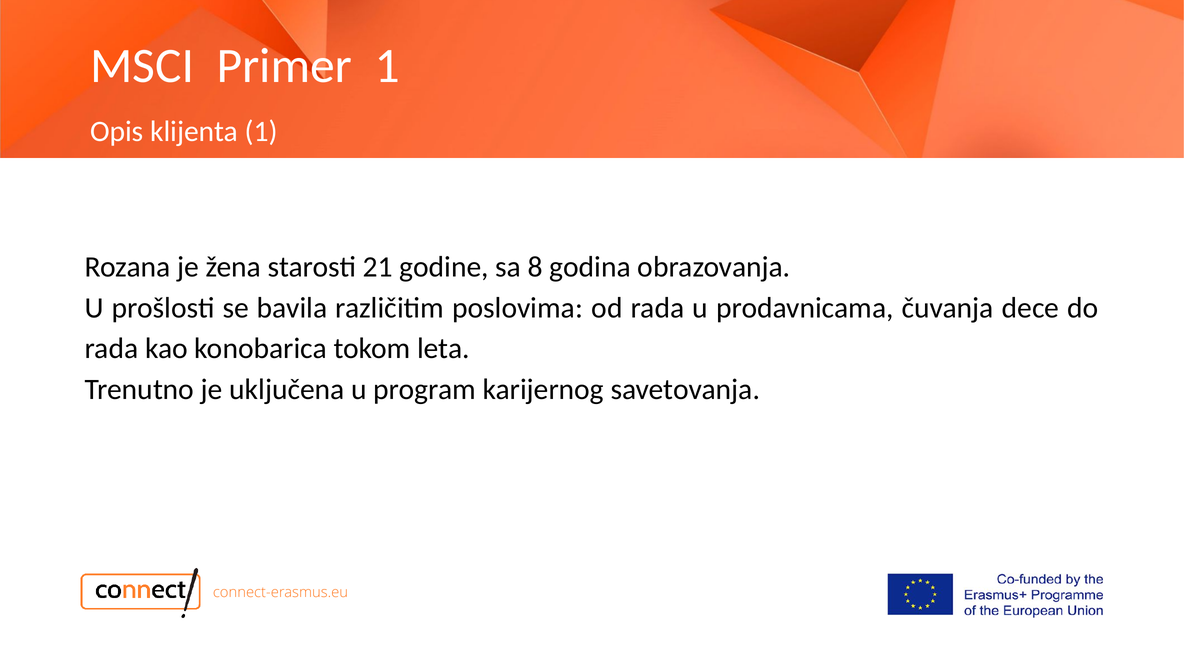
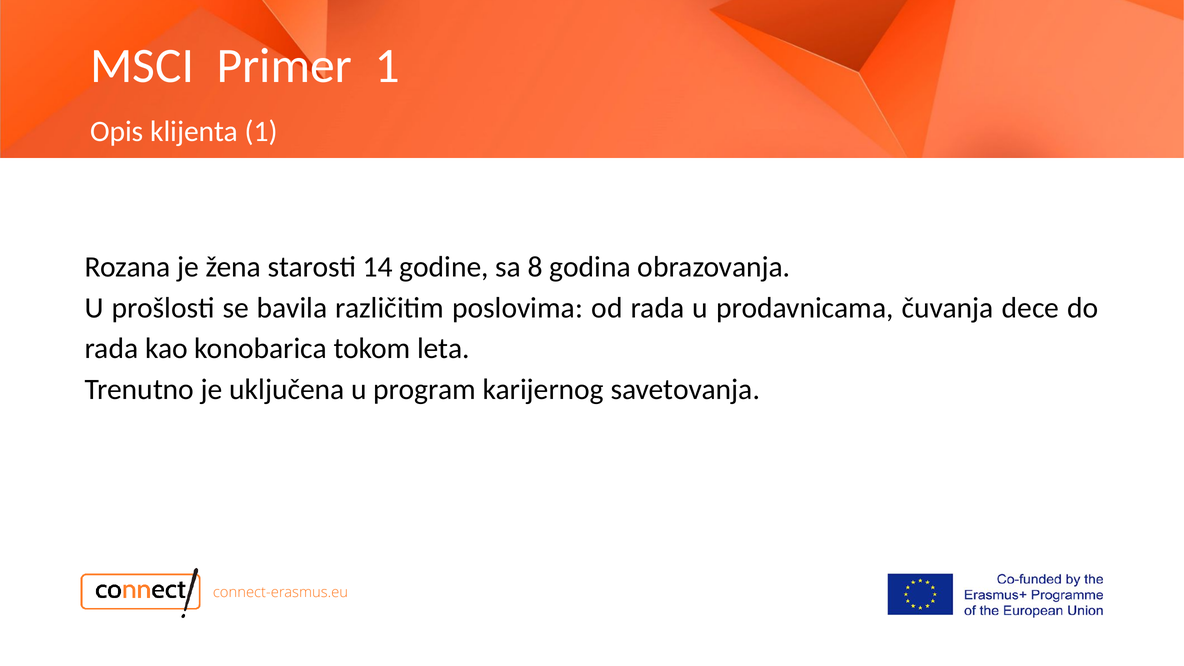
21: 21 -> 14 (378, 267)
